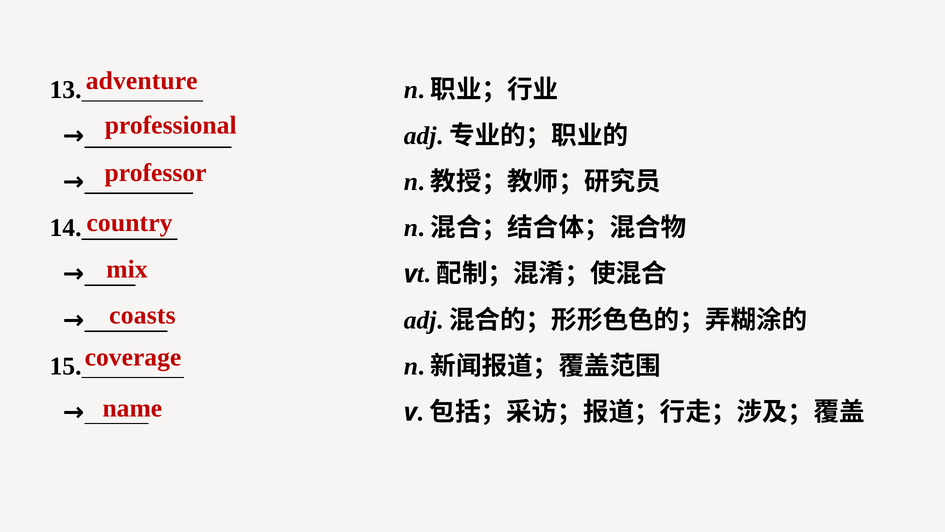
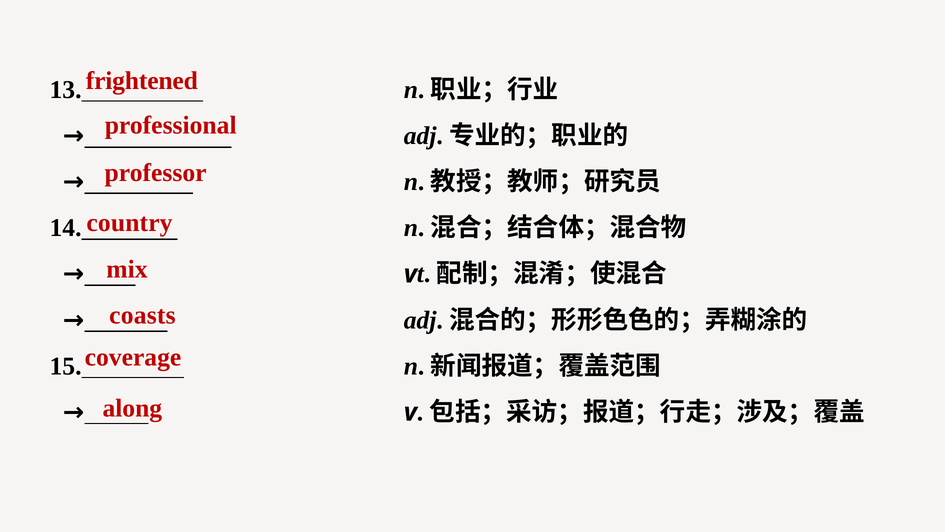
adventure: adventure -> frightened (142, 81)
name: name -> along (132, 408)
